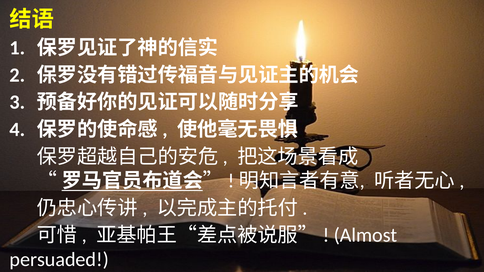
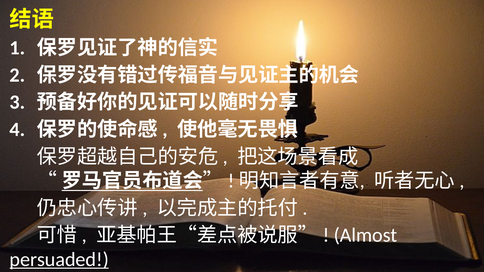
persuaded underline: none -> present (59, 260)
